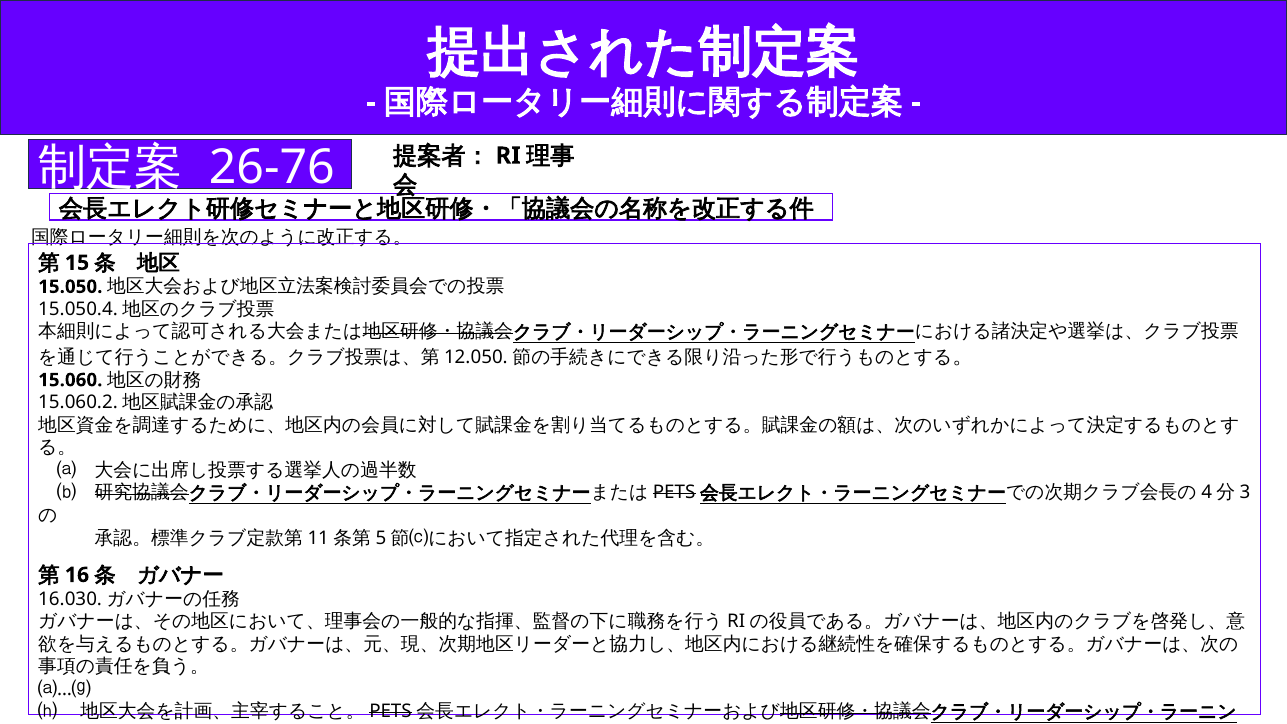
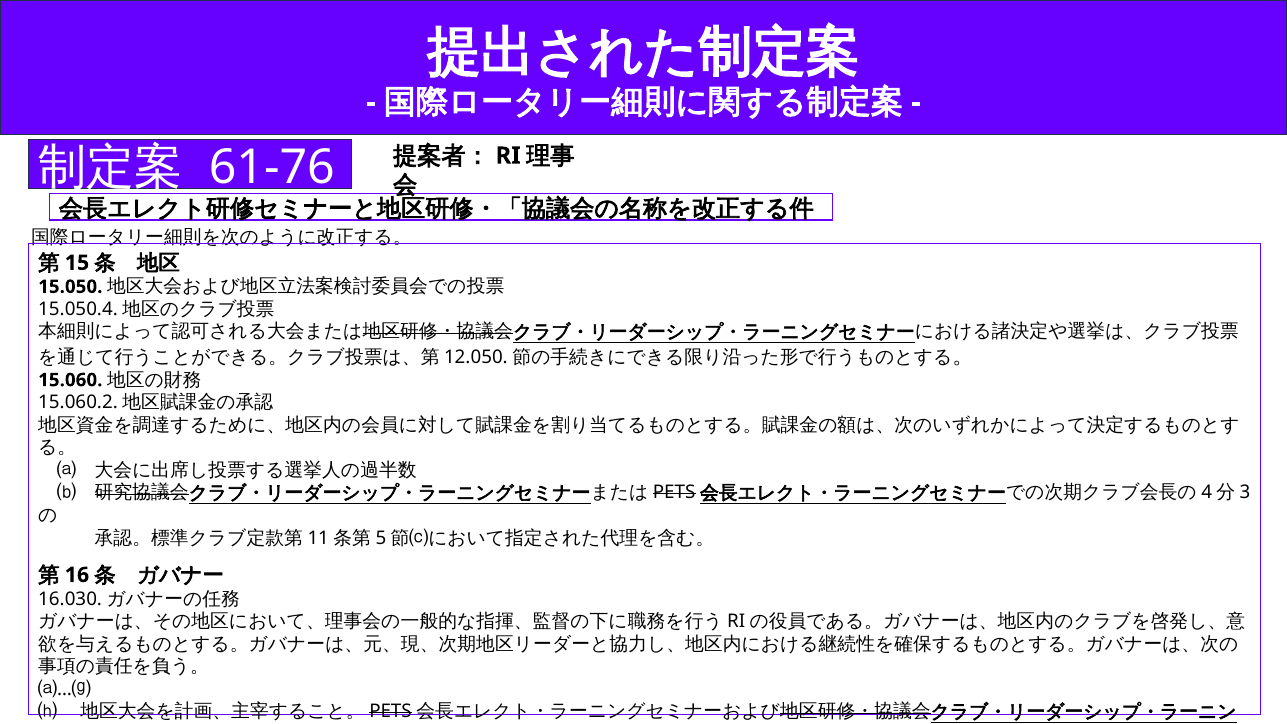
26-76: 26-76 -> 61-76 (272, 167)
